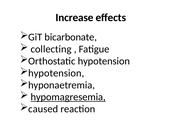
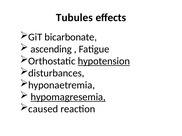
Increase: Increase -> Tubules (74, 18)
collecting: collecting -> ascending (51, 49)
hypotension underline: none -> present (104, 61)
hypotension: hypotension -> disturbances (56, 73)
